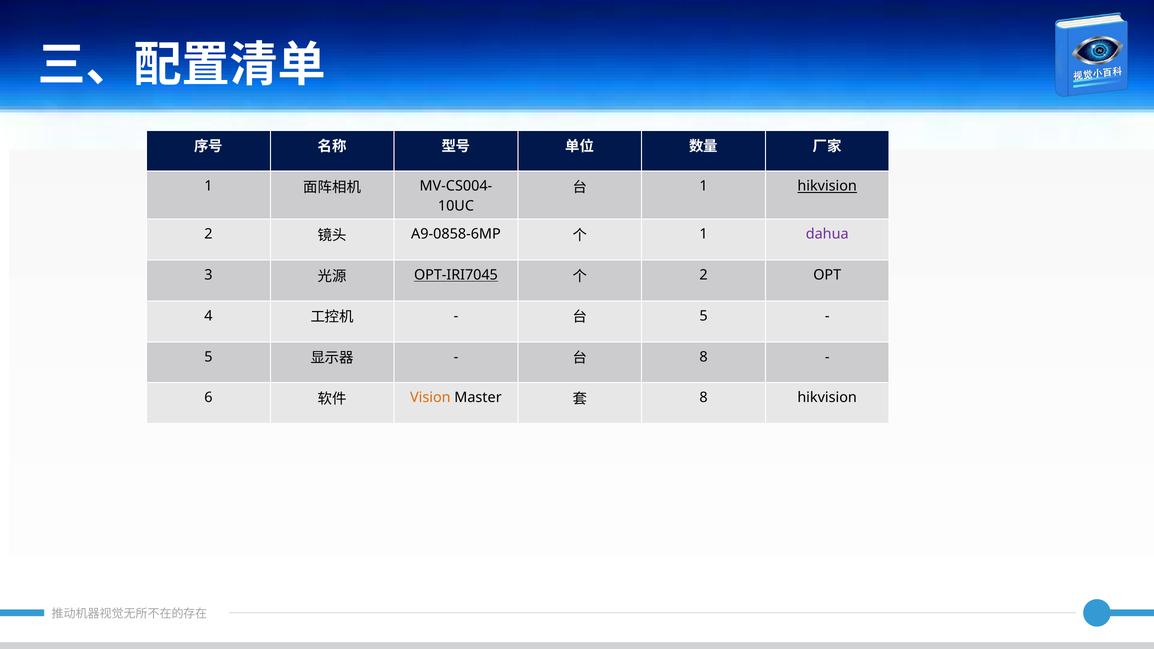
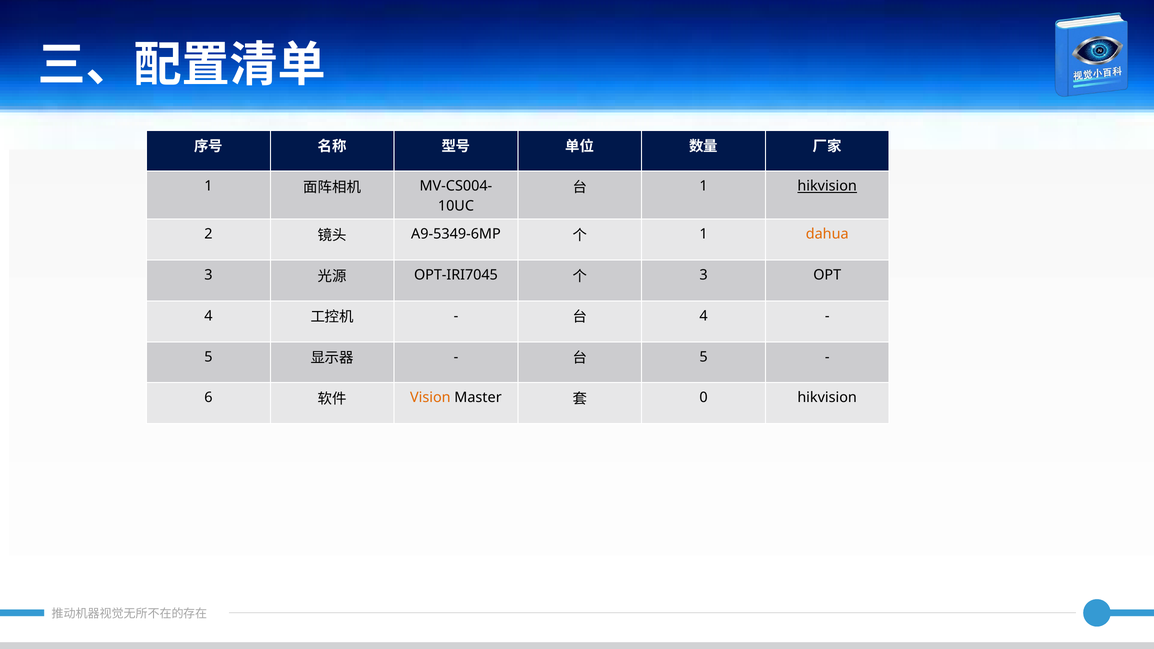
A9-0858-6MP: A9-0858-6MP -> A9-5349-6MP (456, 234)
dahua colour: purple -> orange (827, 234)
OPT-IRI7045 underline: present -> none (456, 275)
2: 2 -> 3 (704, 275)
5: 5 -> 4 (704, 316)
8: 8 -> 5 (704, 357)
8: 8 -> 0 (704, 398)
